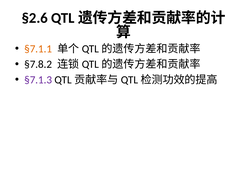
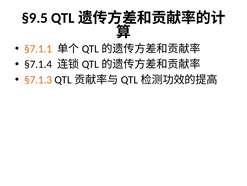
§2.6: §2.6 -> §9.5 (35, 18)
§7.8.2: §7.8.2 -> §7.1.4 (38, 64)
§7.1.3 colour: purple -> orange (38, 79)
